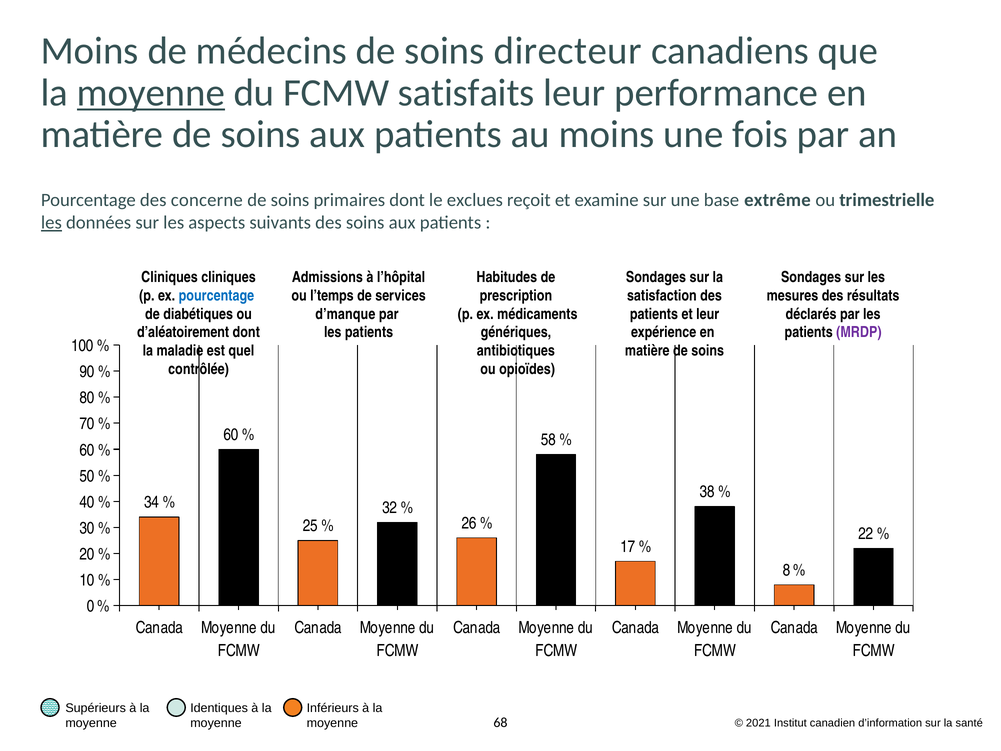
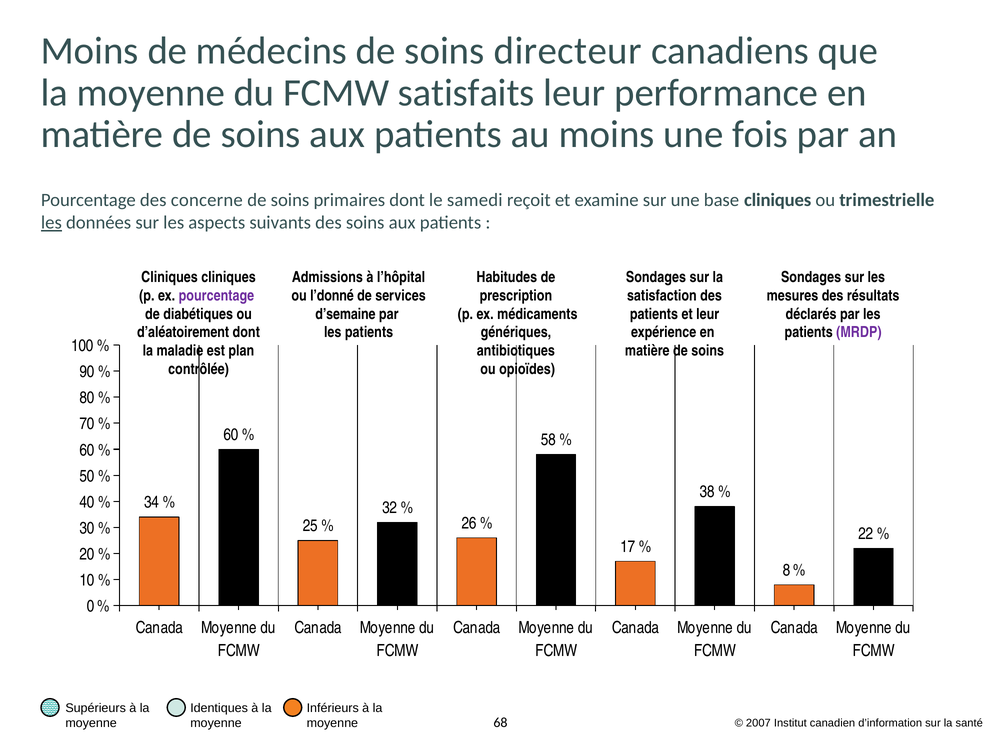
moyenne underline: present -> none (151, 93)
exclues: exclues -> samedi (475, 200)
base extrême: extrême -> cliniques (778, 200)
pourcentage colour: blue -> purple (216, 295)
l’temps: l’temps -> l’donné (332, 295)
d’manque: d’manque -> d’semaine (345, 314)
quel: quel -> plan (241, 351)
2021: 2021 -> 2007 (758, 723)
